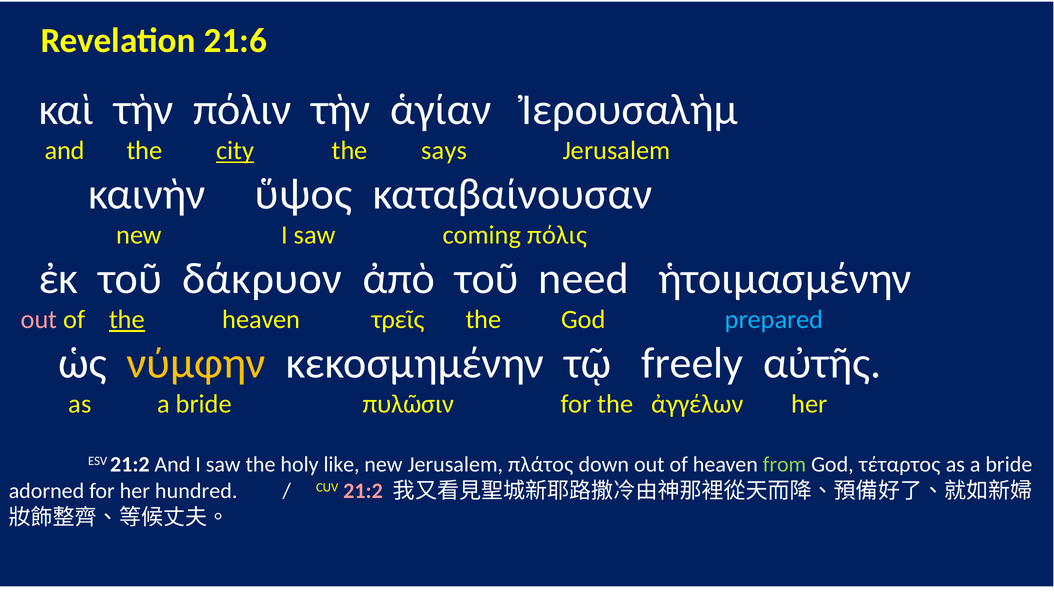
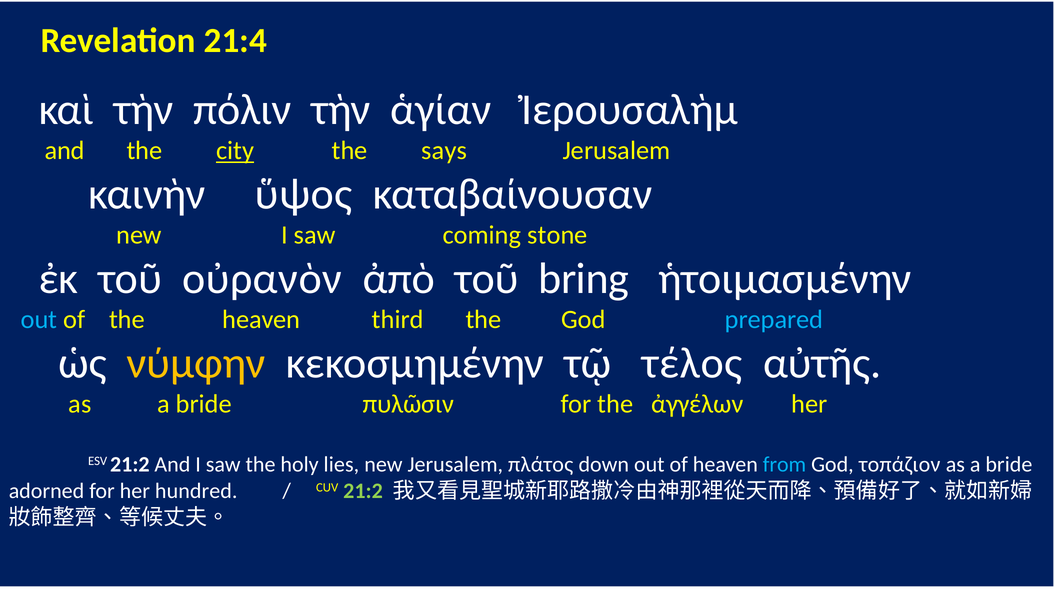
21:6: 21:6 -> 21:4 (235, 41)
πόλις: πόλις -> stone (557, 235)
δάκρυον: δάκρυον -> οὐρανὸν (262, 279)
need: need -> bring (584, 279)
out colour: pink -> light blue (39, 320)
the underline: present -> none (127, 320)
τρεῖς: τρεῖς -> third (398, 320)
freely: freely -> τέλος (692, 363)
like: like -> lies (341, 465)
from colour: light green -> light blue (785, 465)
τέταρτος: τέταρτος -> τοπάζιον (900, 465)
21:2 colour: pink -> light green (363, 491)
